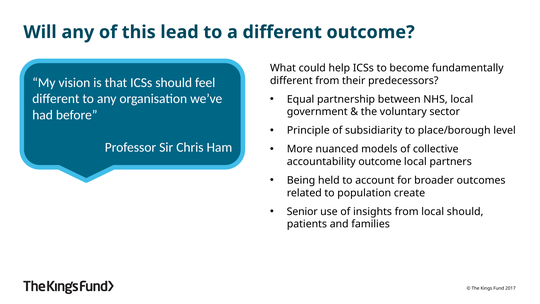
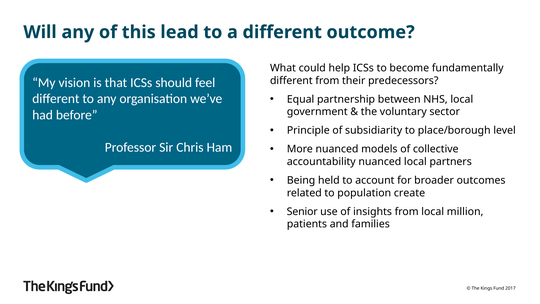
accountability outcome: outcome -> nuanced (380, 162)
local should: should -> million (465, 211)
